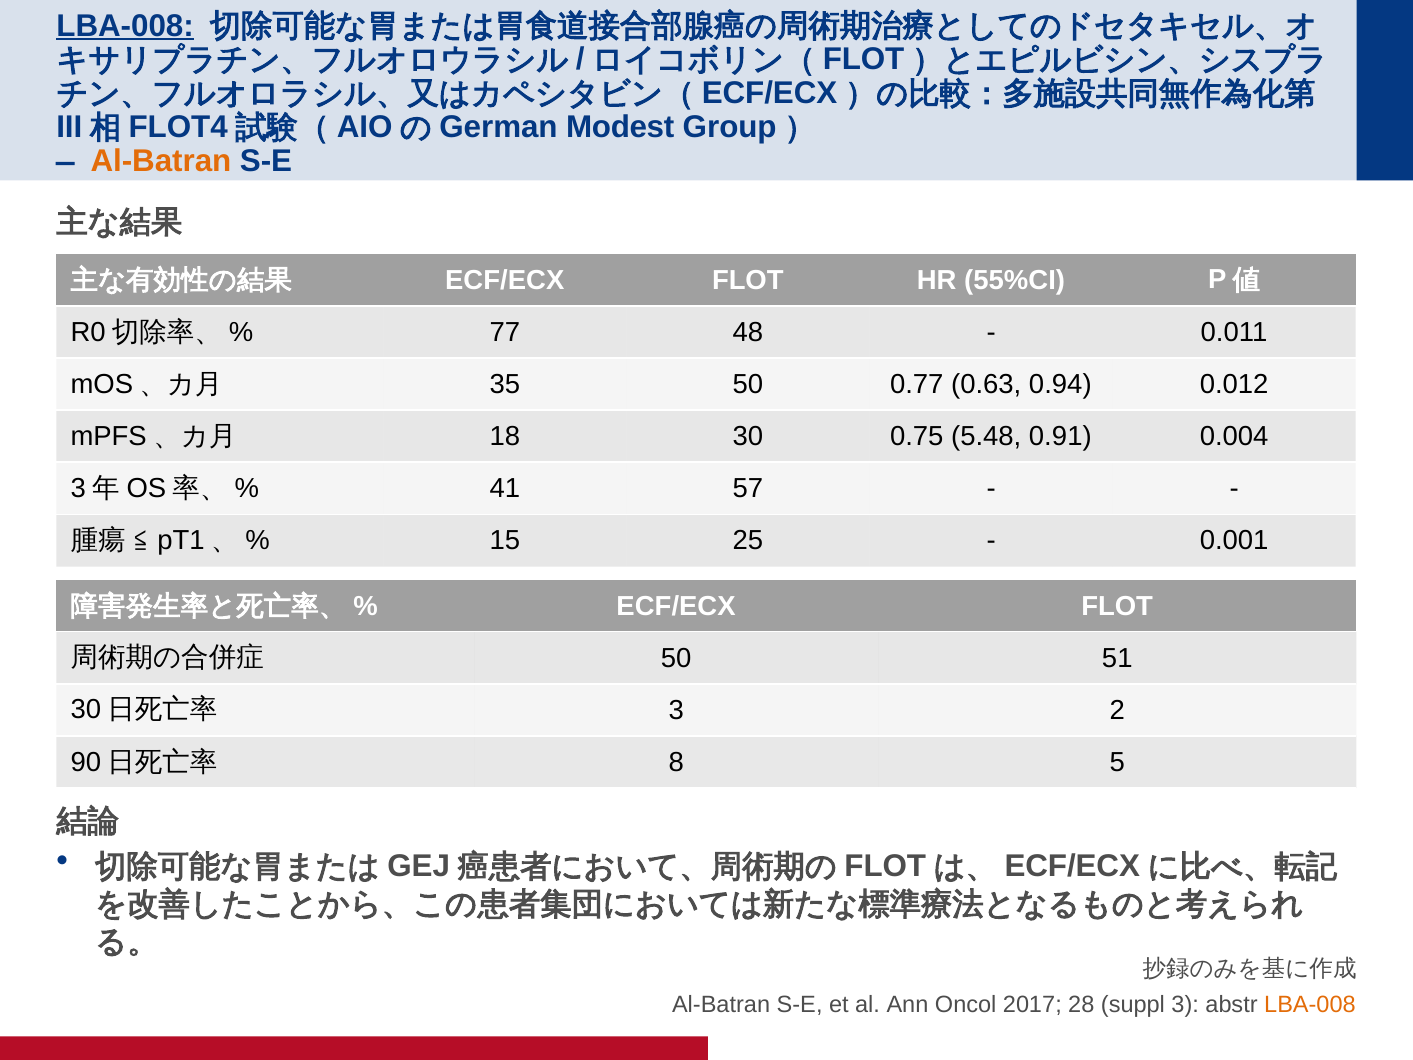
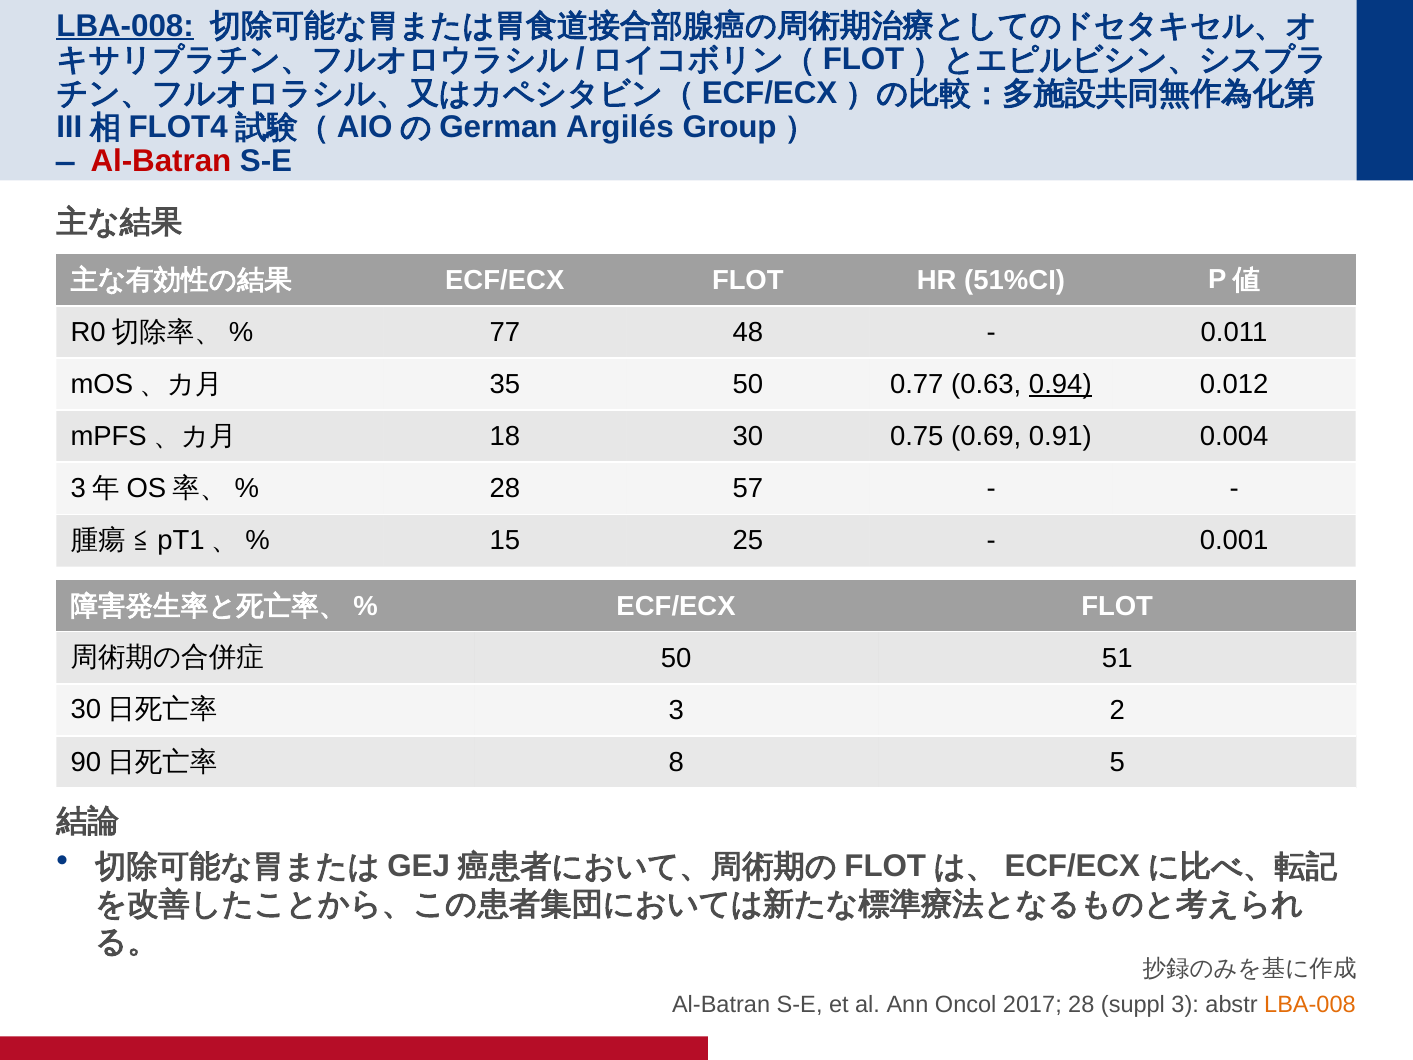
Modest: Modest -> Argilés (620, 127)
Al-Batran colour: orange -> red (161, 161)
55%CI: 55%CI -> 51%CI (1015, 280)
0.94 underline: none -> present (1060, 384)
5.48: 5.48 -> 0.69 (986, 437)
41: 41 -> 28 (505, 489)
